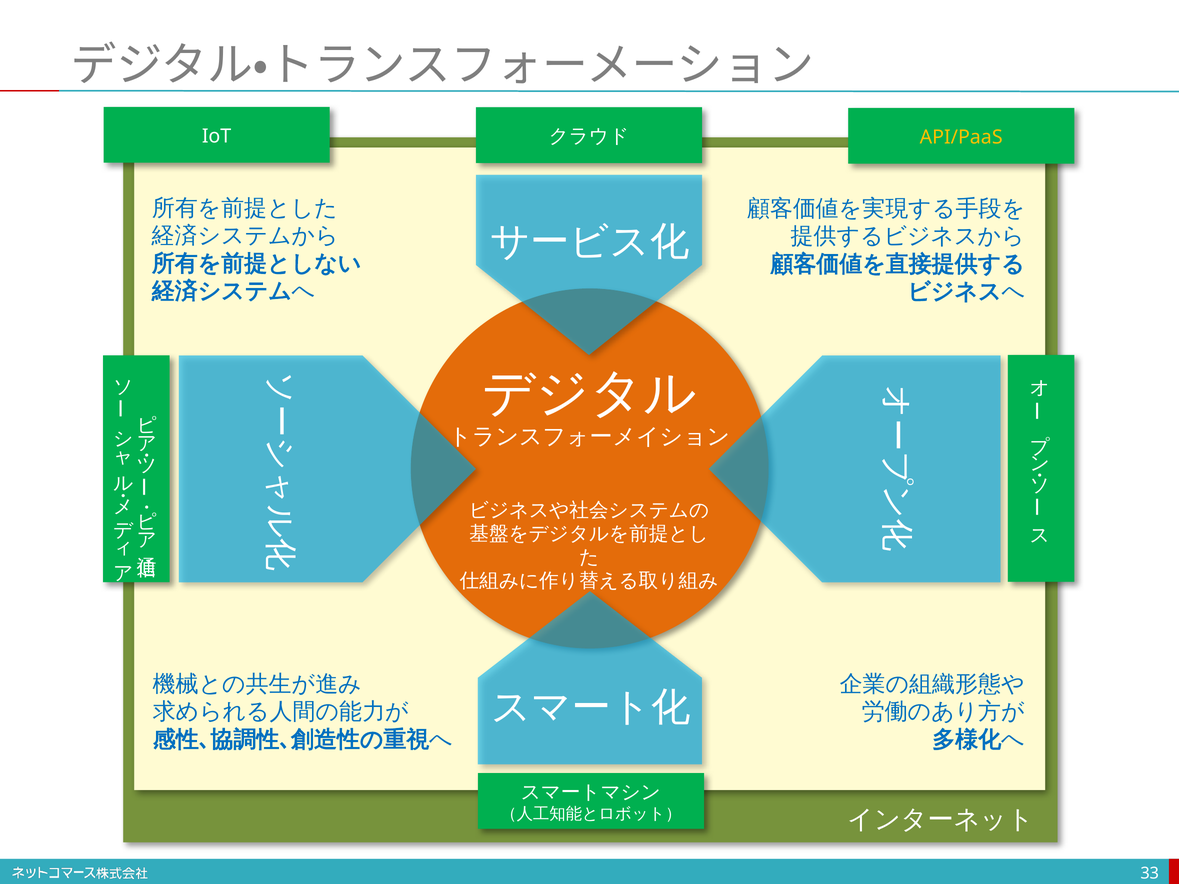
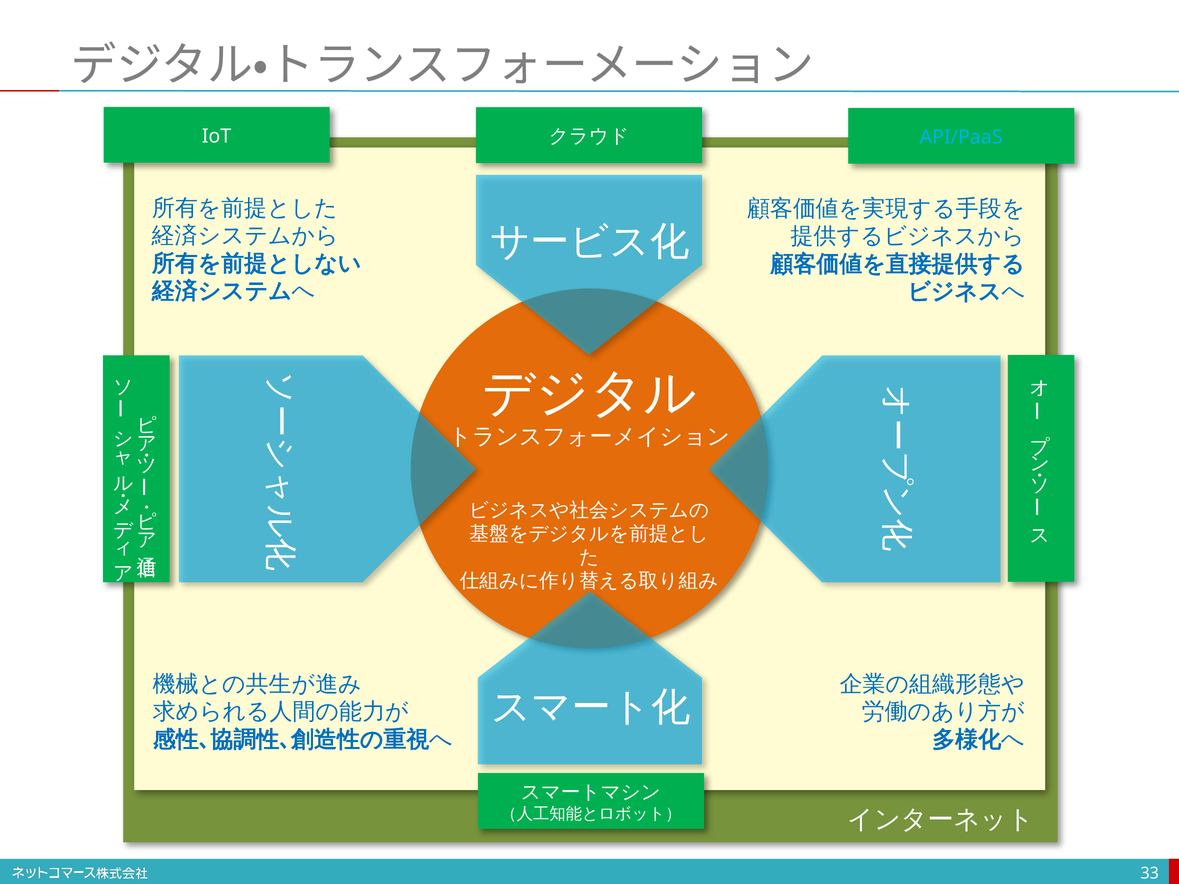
API/PaaS colour: yellow -> light blue (961, 137)
